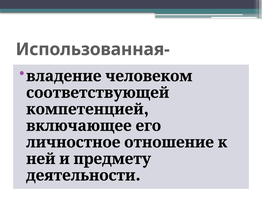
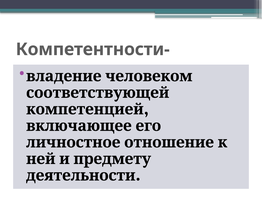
Использованная-: Использованная- -> Компетентности- (93, 49)
